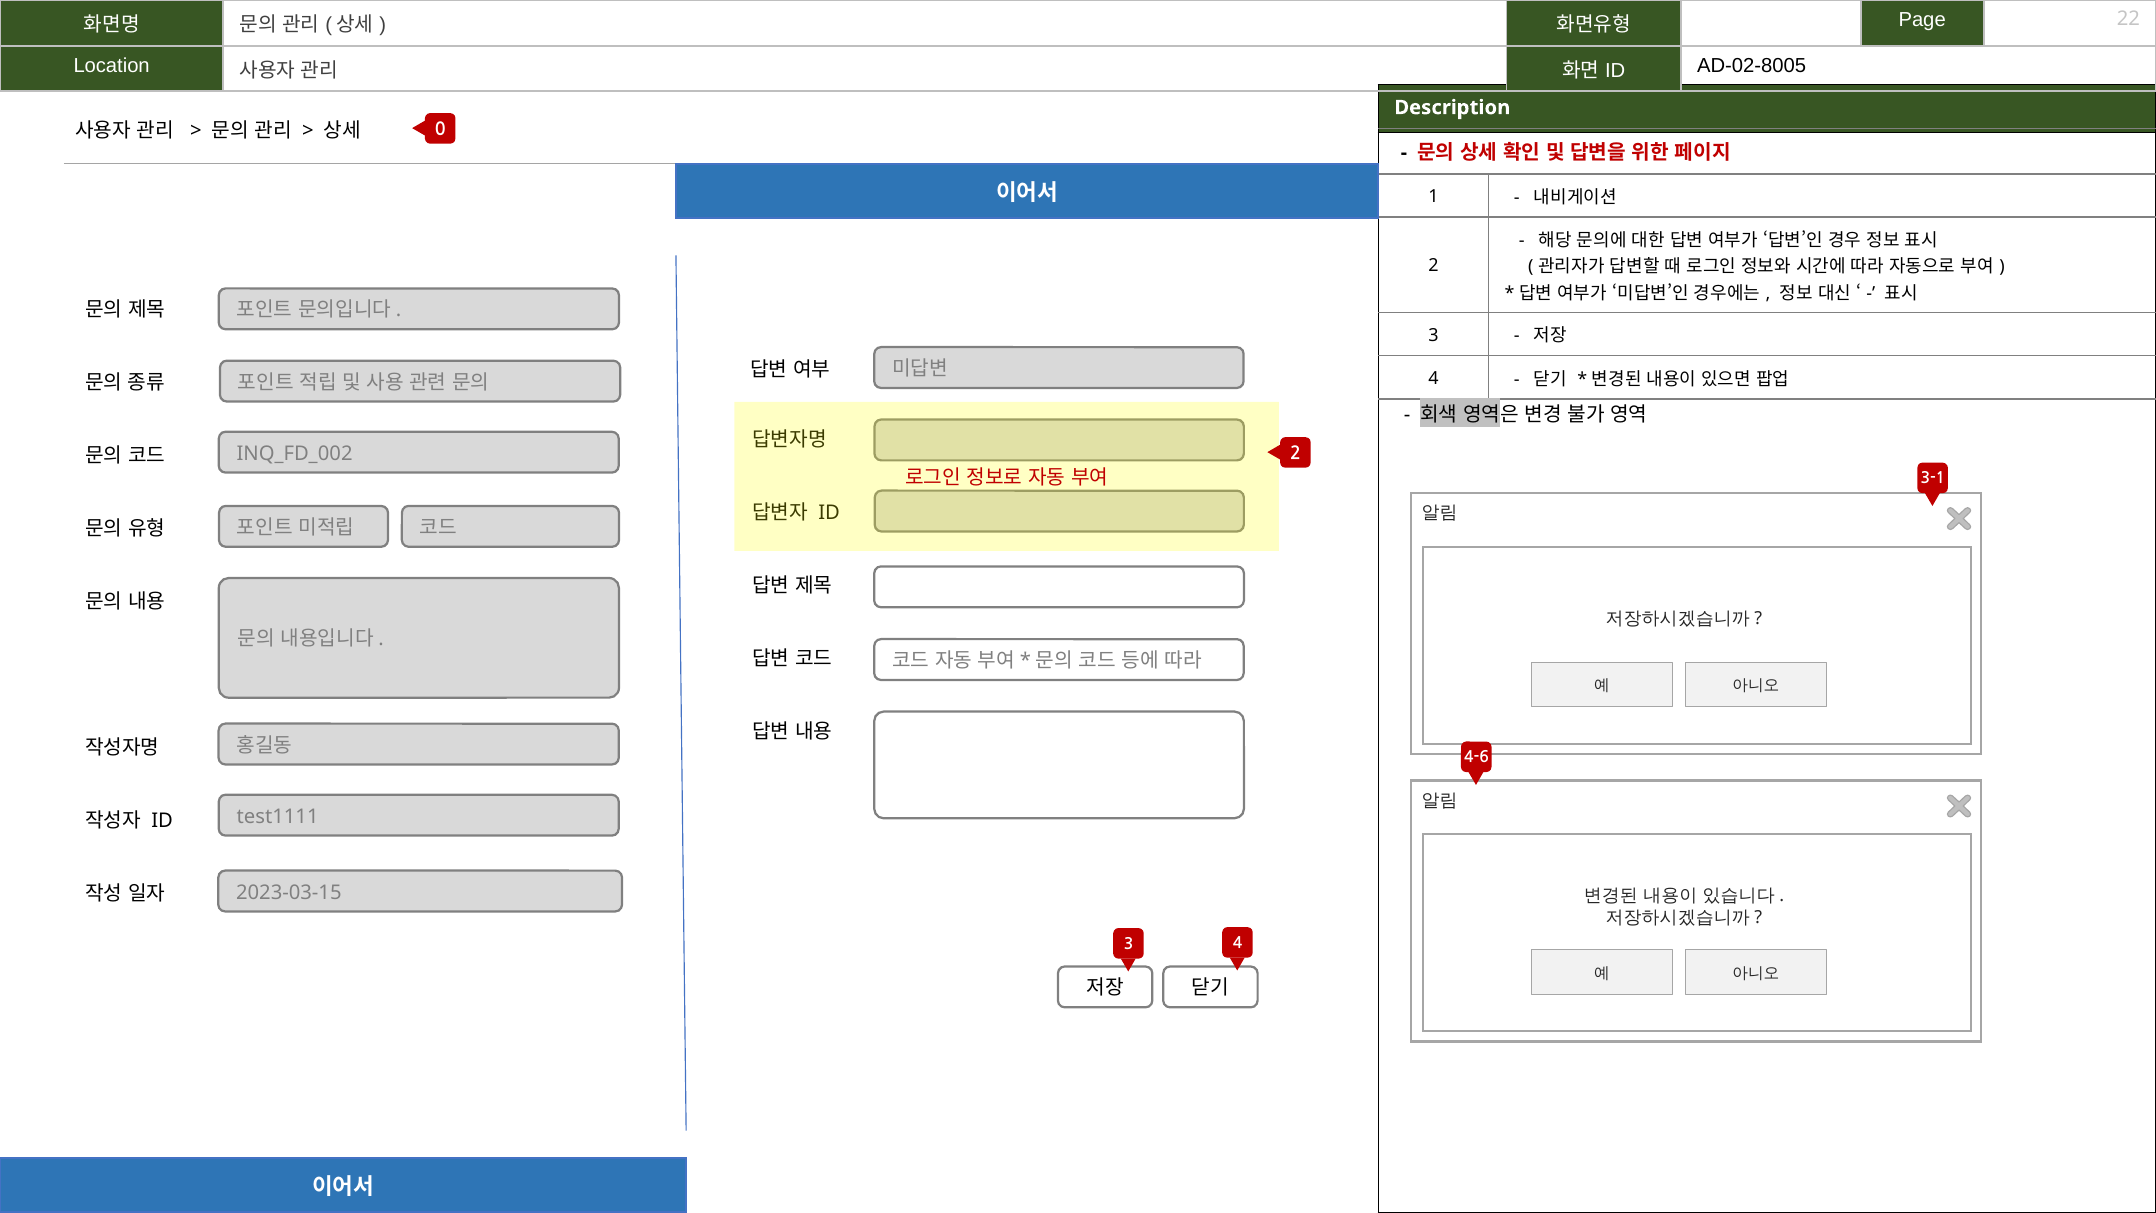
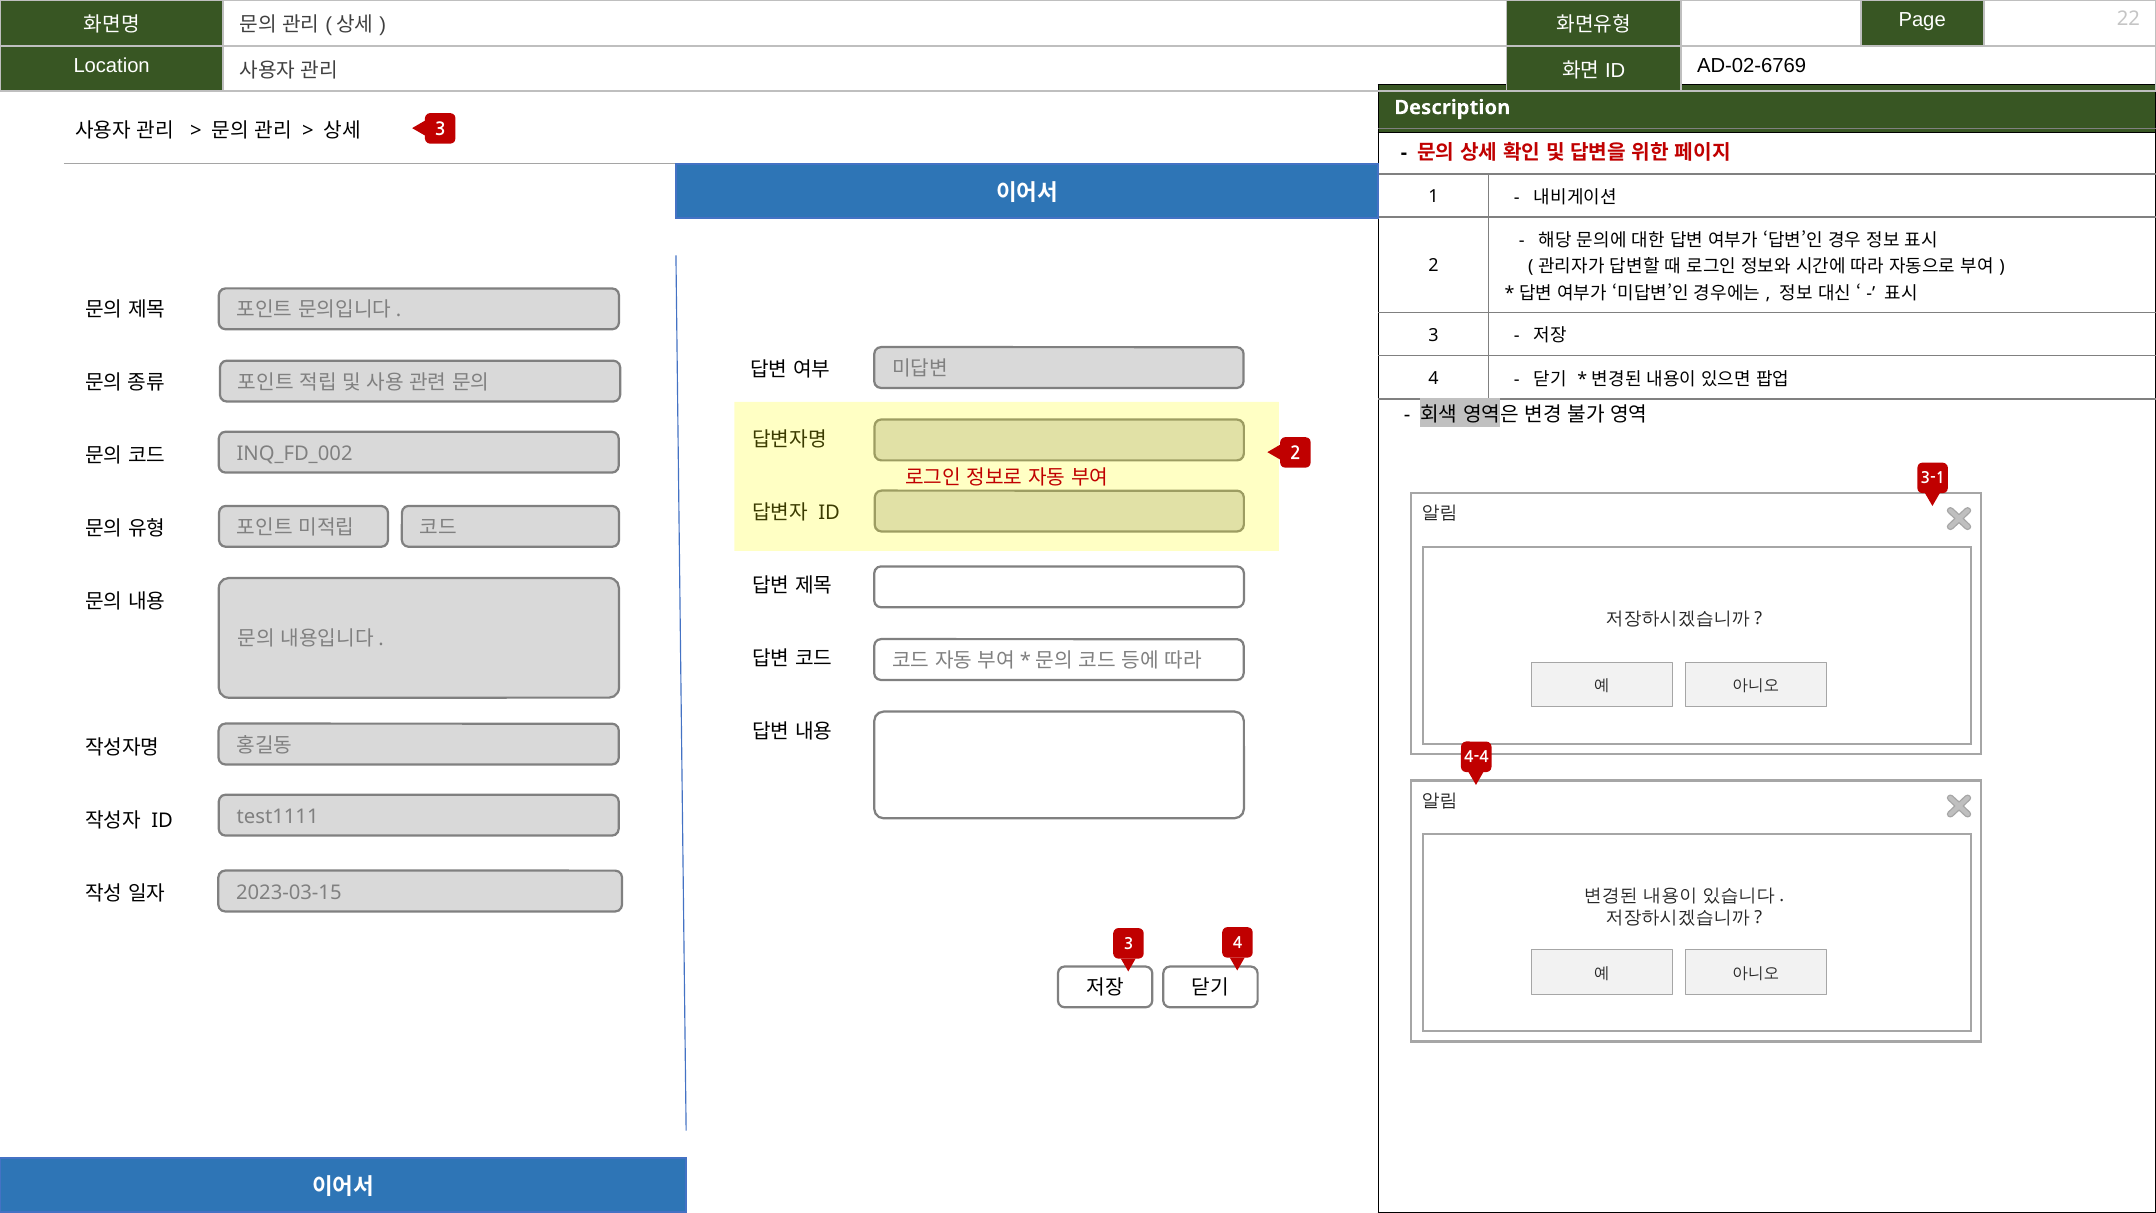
AD-02-8005: AD-02-8005 -> AD-02-6769 (1752, 65)
0: 0 -> 3 (440, 130)
4-6: 4-6 -> 4-4 (1476, 758)
